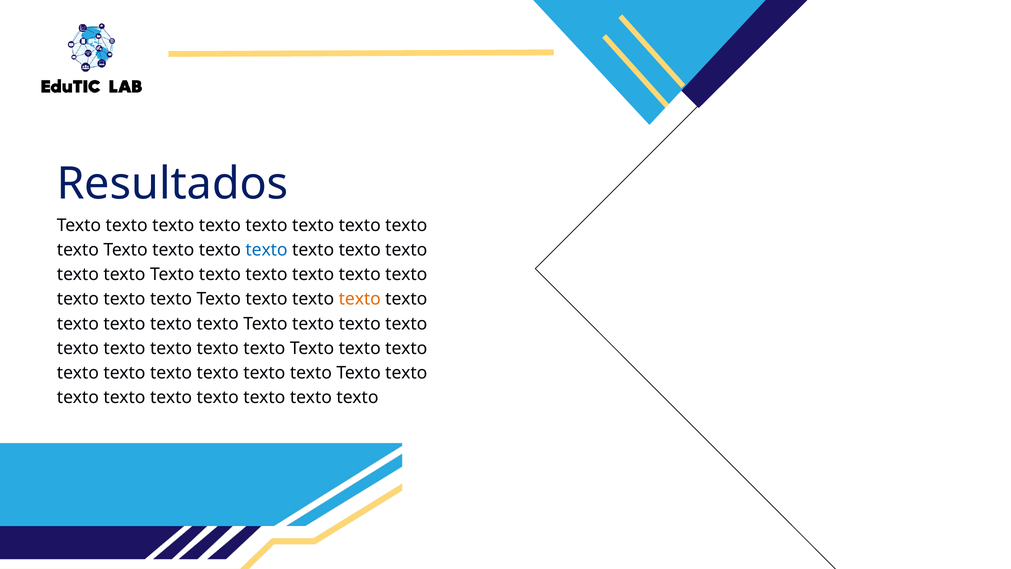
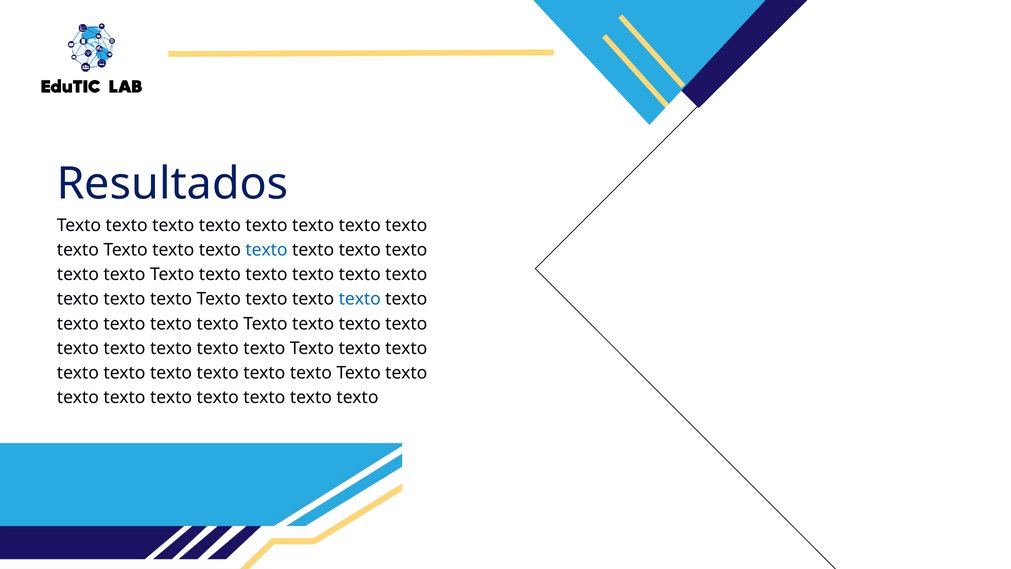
texto colour: orange -> blue (360, 299)
